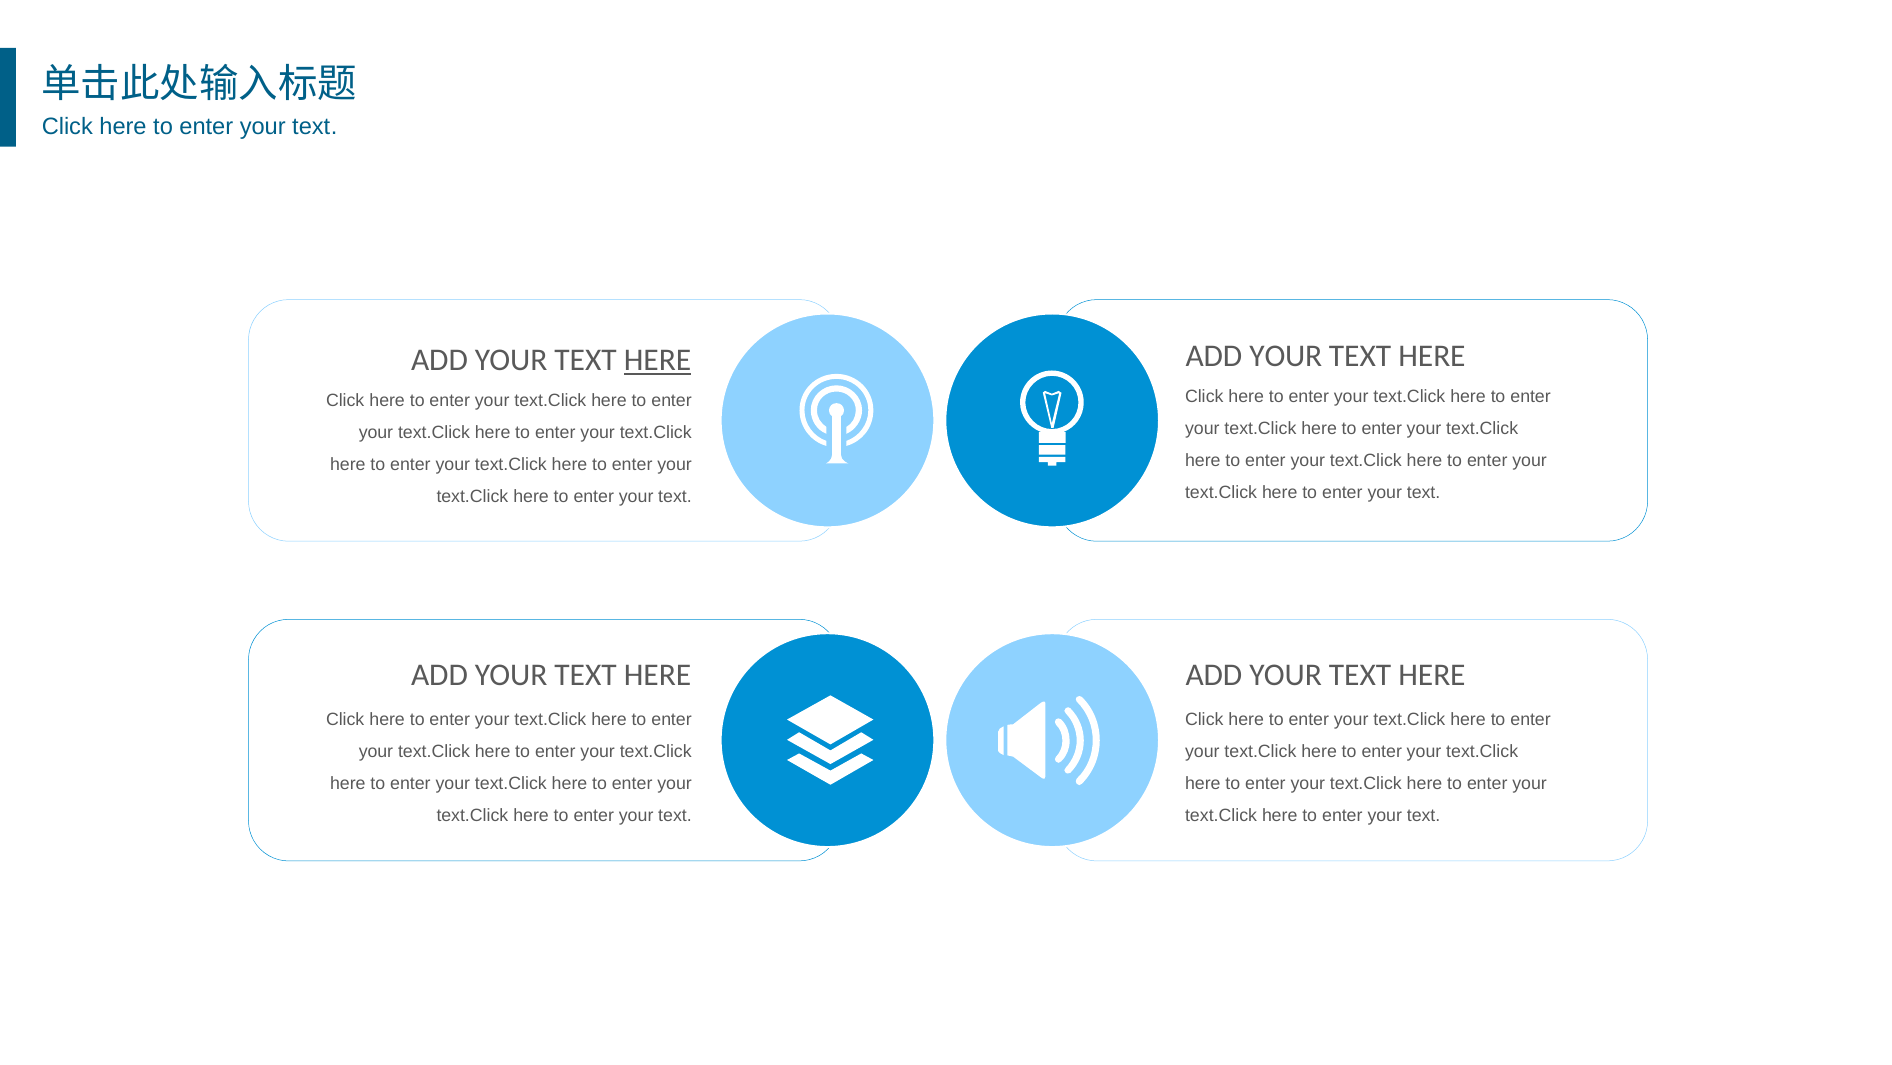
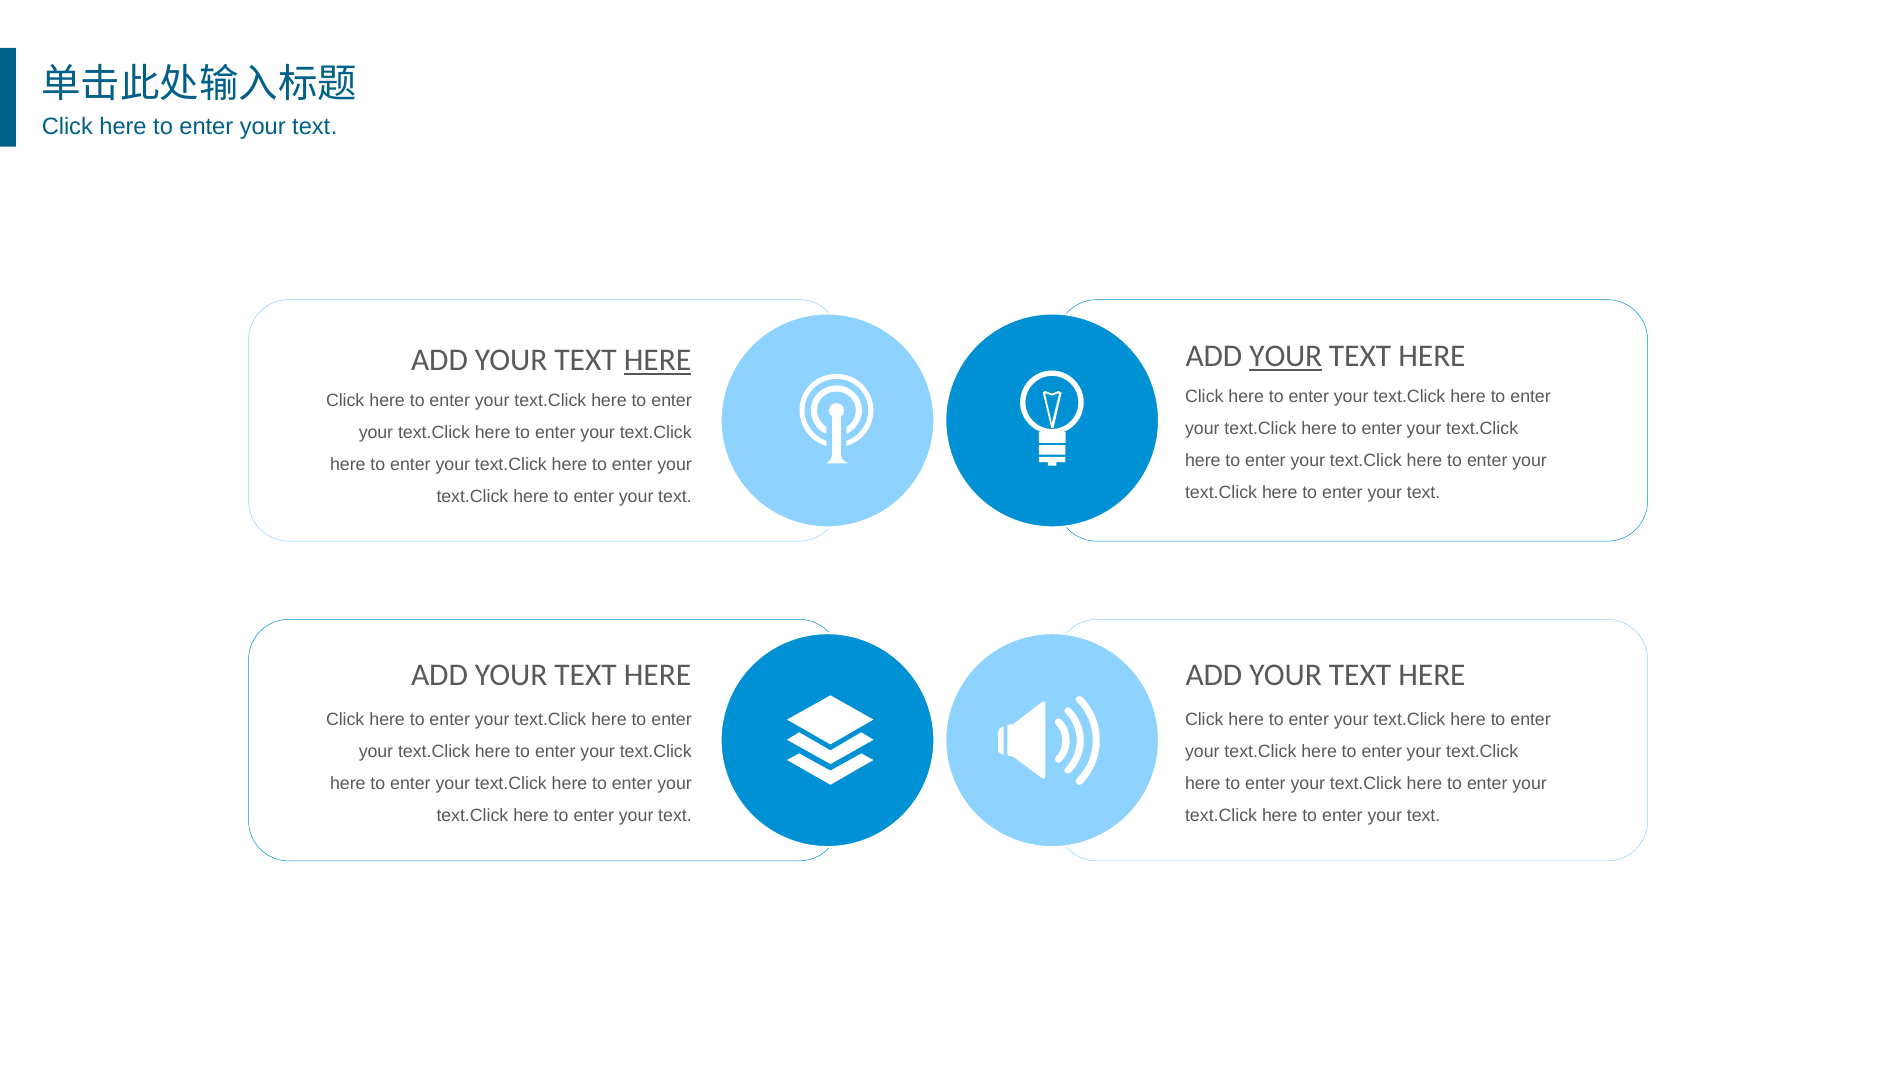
YOUR underline: none -> present (1286, 356)
